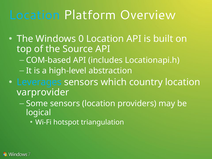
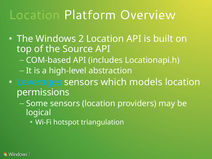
Location colour: light blue -> light green (34, 15)
0: 0 -> 2 (81, 39)
country: country -> models (146, 82)
varprovider: varprovider -> permissions (43, 92)
